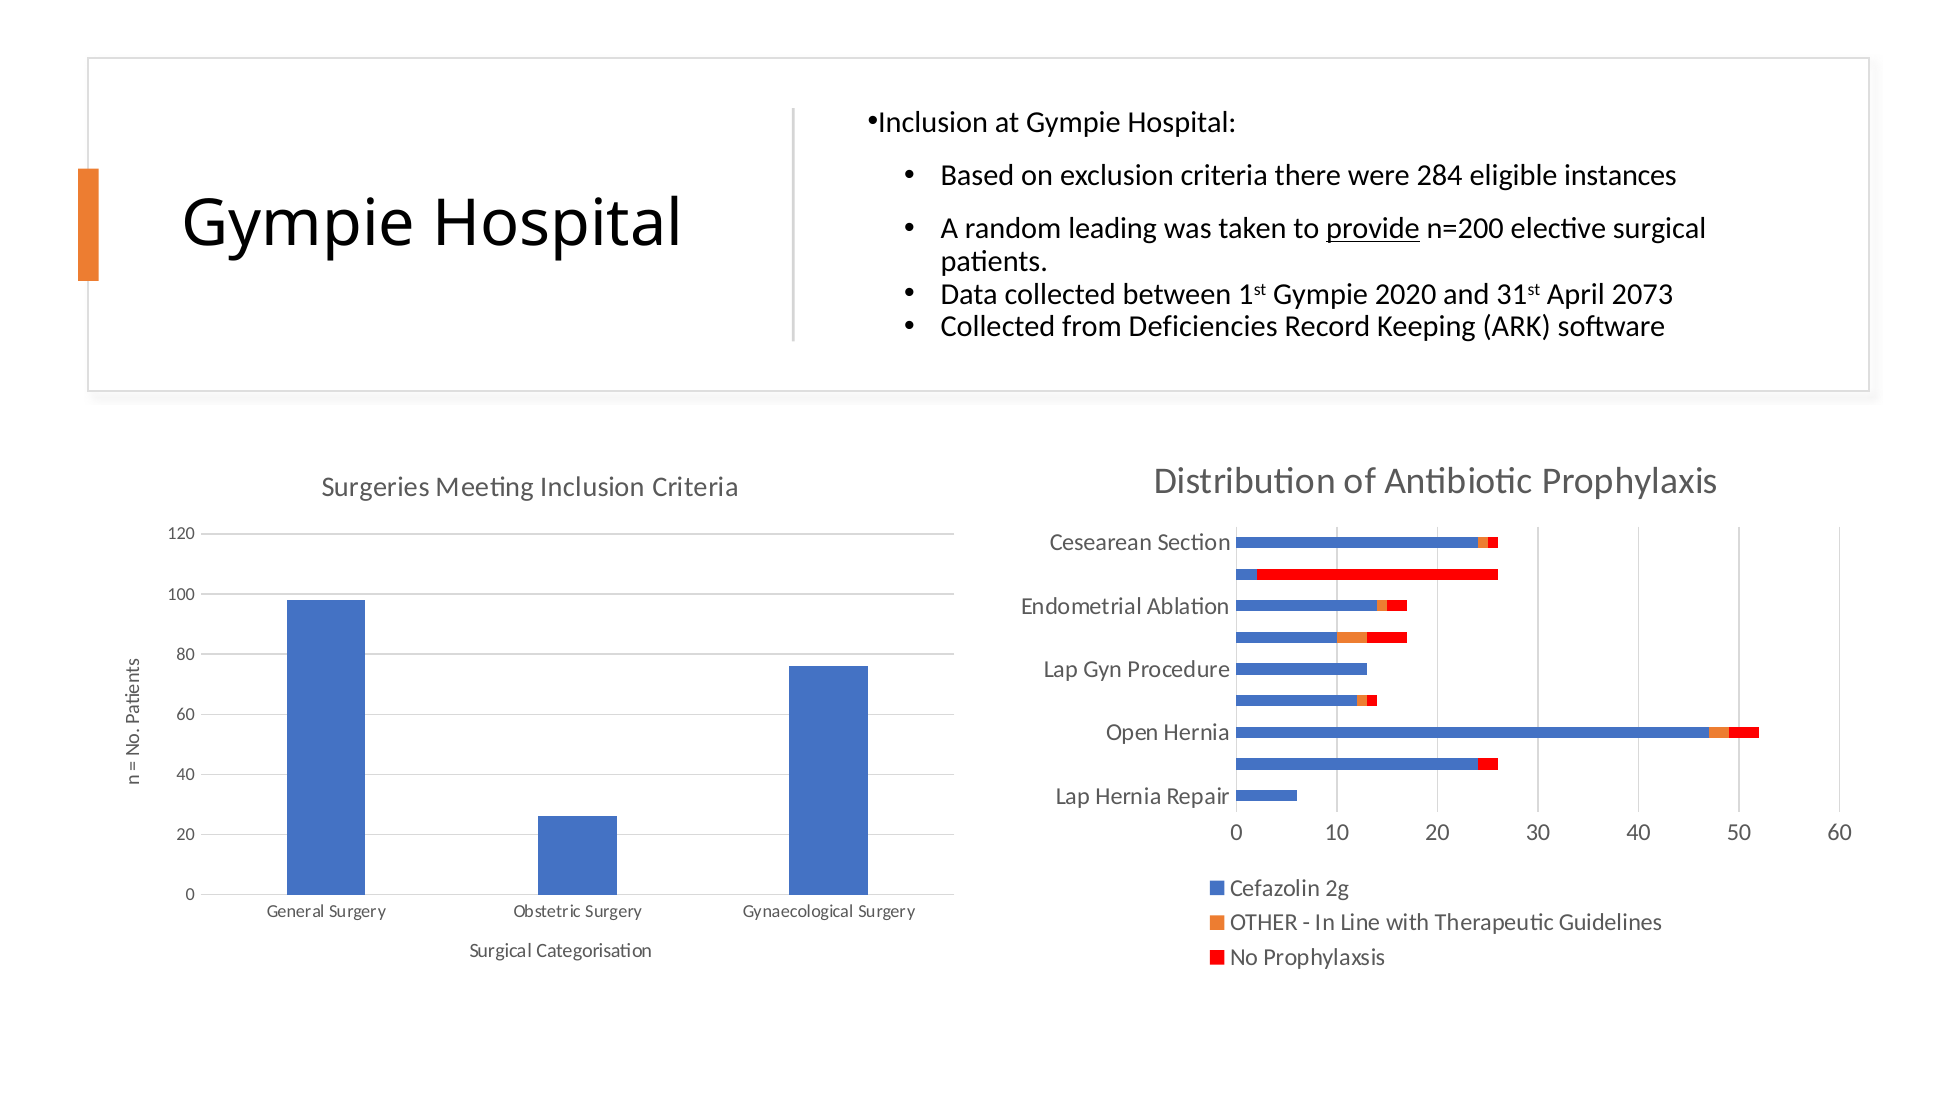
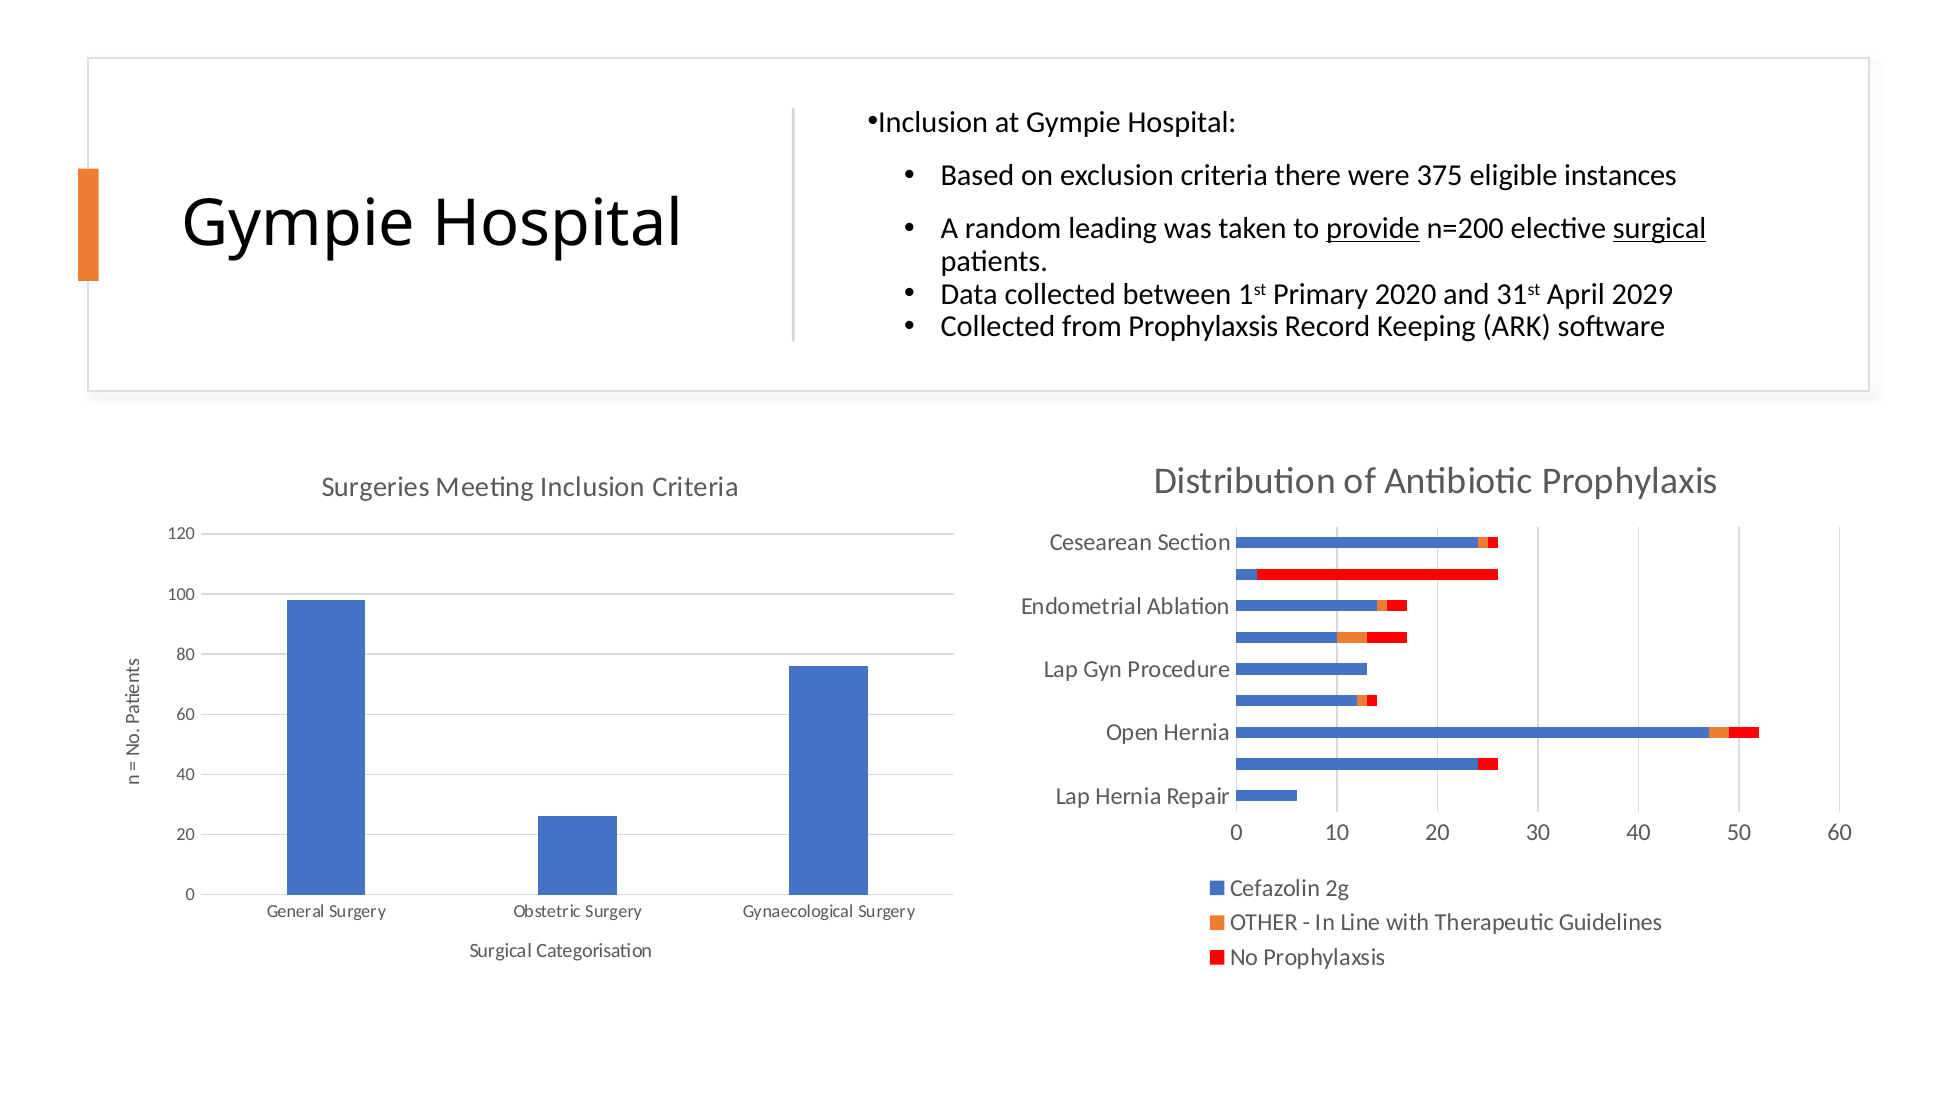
284: 284 -> 375 (1440, 175)
surgical underline: none -> present (1660, 228)
1st Gympie: Gympie -> Primary (1321, 294)
2073: 2073 -> 2029 (1642, 294)
from Deficiencies: Deficiencies -> Prophylaxsis (1203, 327)
